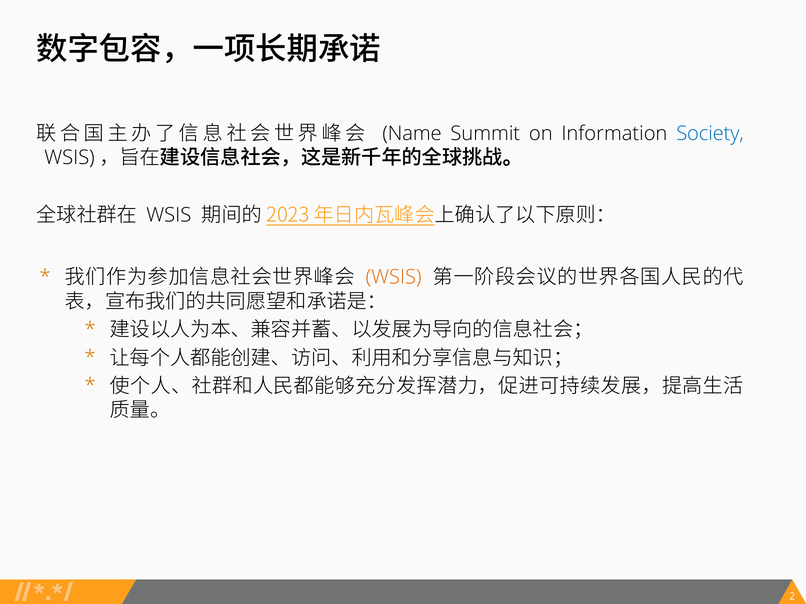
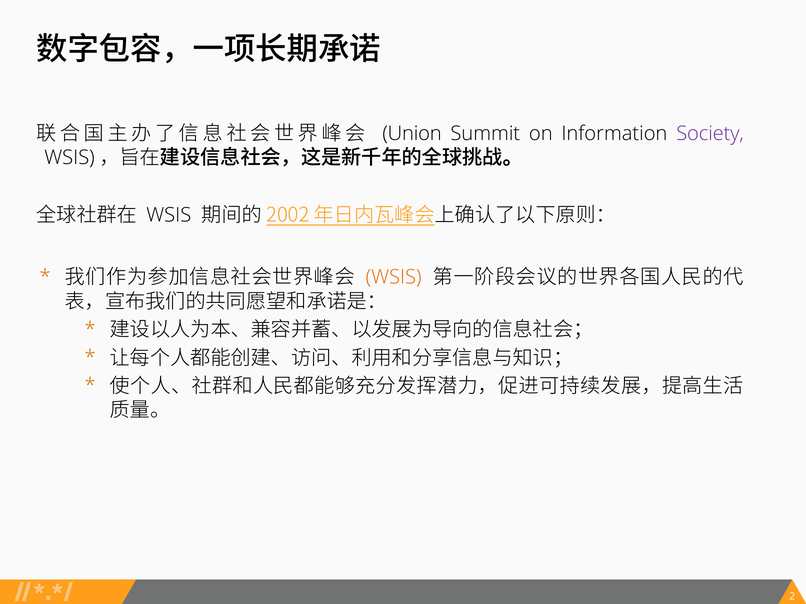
Name: Name -> Union (412, 134)
Society colour: blue -> purple (710, 134)
2023: 2023 -> 2002 (288, 215)
